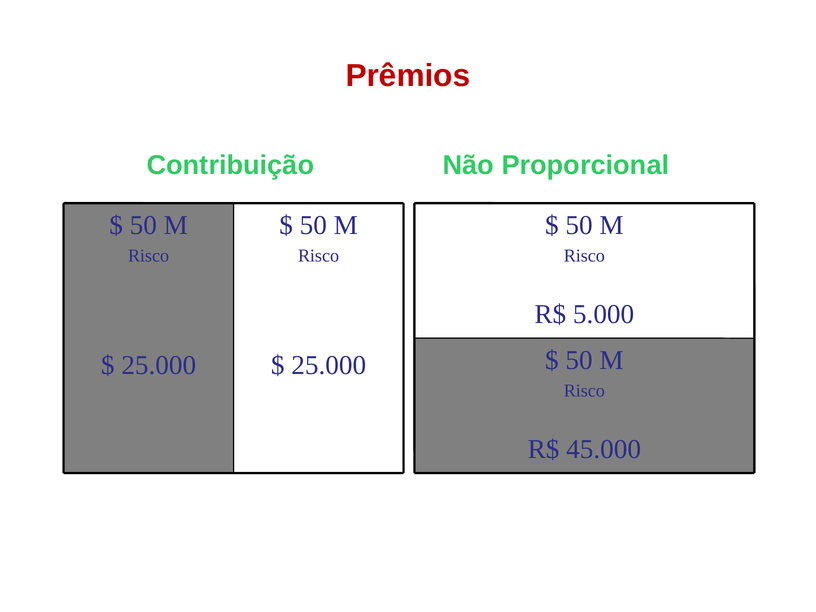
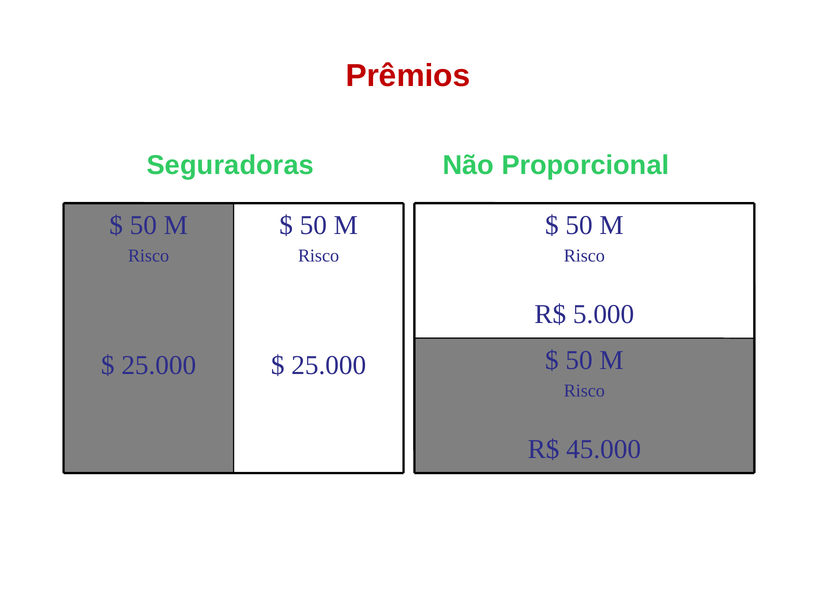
Contribuição: Contribuição -> Seguradoras (230, 165)
